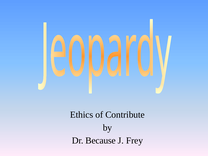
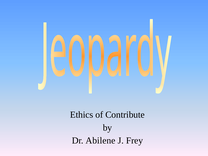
Because: Because -> Abilene (100, 141)
